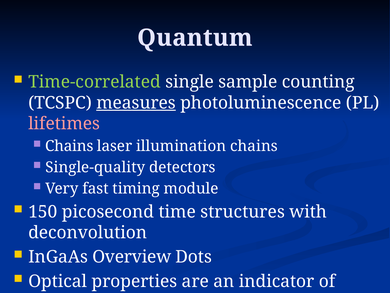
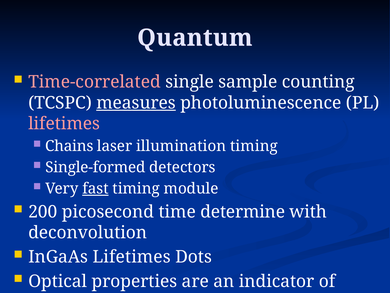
Time-correlated colour: light green -> pink (95, 82)
illumination chains: chains -> timing (254, 146)
Single-quality: Single-quality -> Single-formed (95, 167)
fast underline: none -> present (95, 188)
150: 150 -> 200 (43, 211)
structures: structures -> determine (243, 211)
InGaAs Overview: Overview -> Lifetimes (132, 257)
